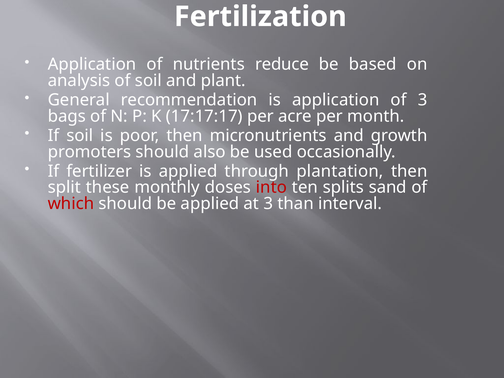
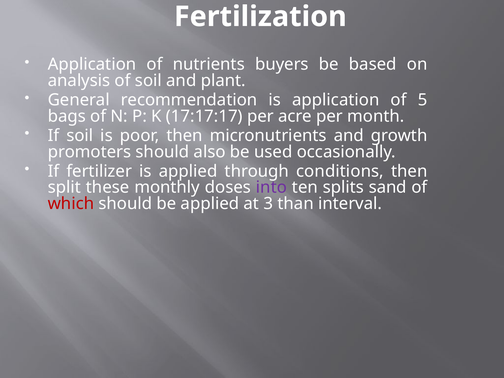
reduce: reduce -> buyers (282, 64)
of 3: 3 -> 5 (423, 100)
plantation: plantation -> conditions (340, 171)
into colour: red -> purple (271, 187)
